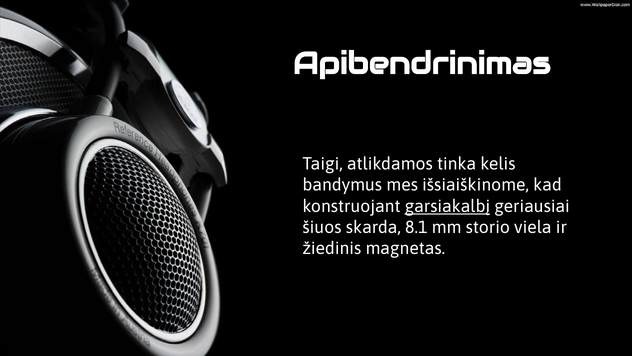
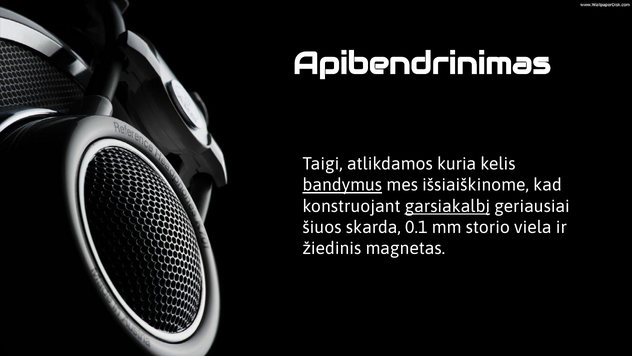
tinka: tinka -> kuria (457, 164)
bandymus underline: none -> present (342, 185)
8.1: 8.1 -> 0.1 (416, 227)
